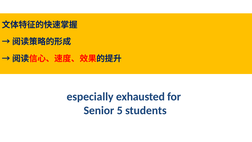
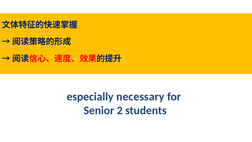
exhausted: exhausted -> necessary (140, 96)
5: 5 -> 2 (120, 110)
